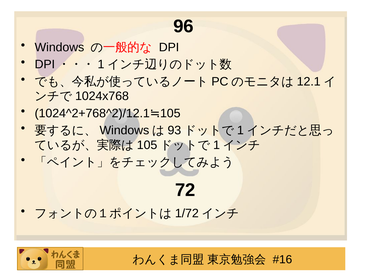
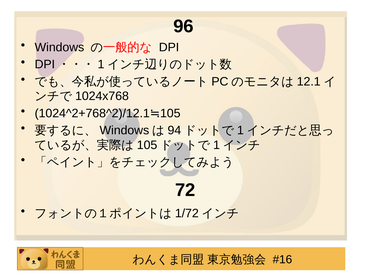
93: 93 -> 94 (174, 130)
